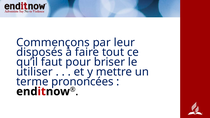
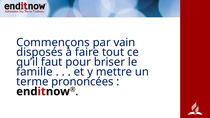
leur: leur -> vain (124, 42)
utiliser: utiliser -> famille (34, 72)
